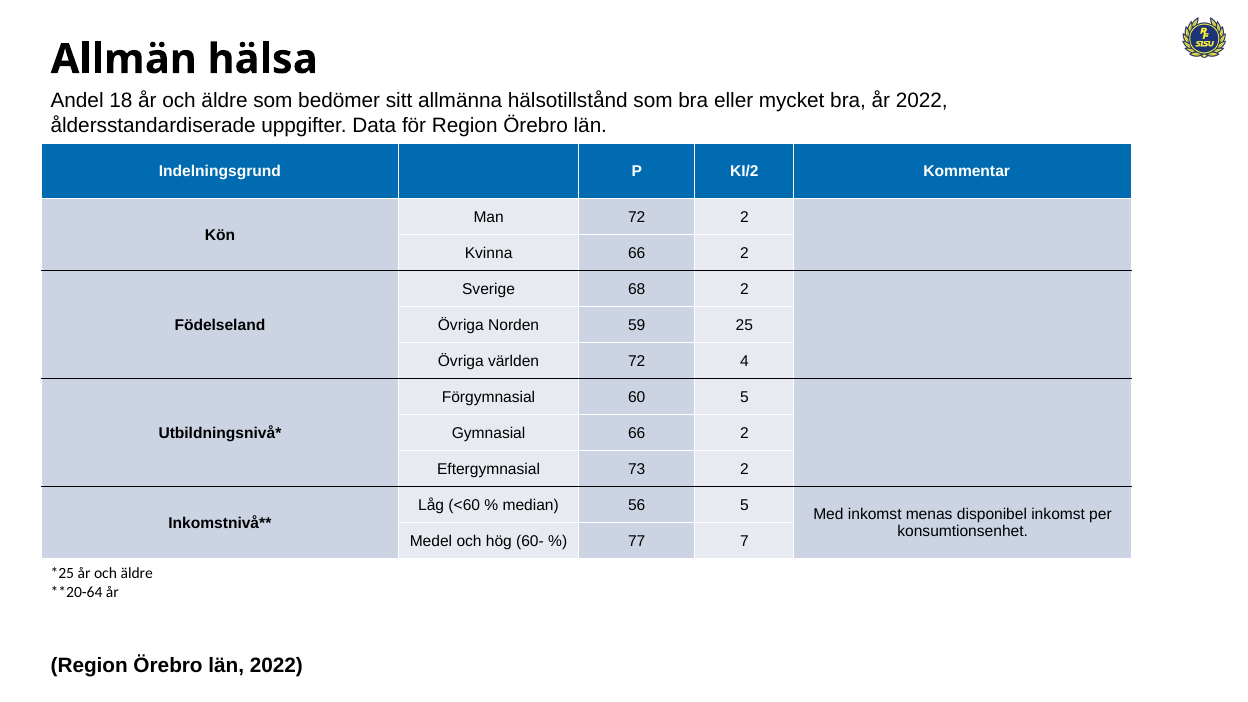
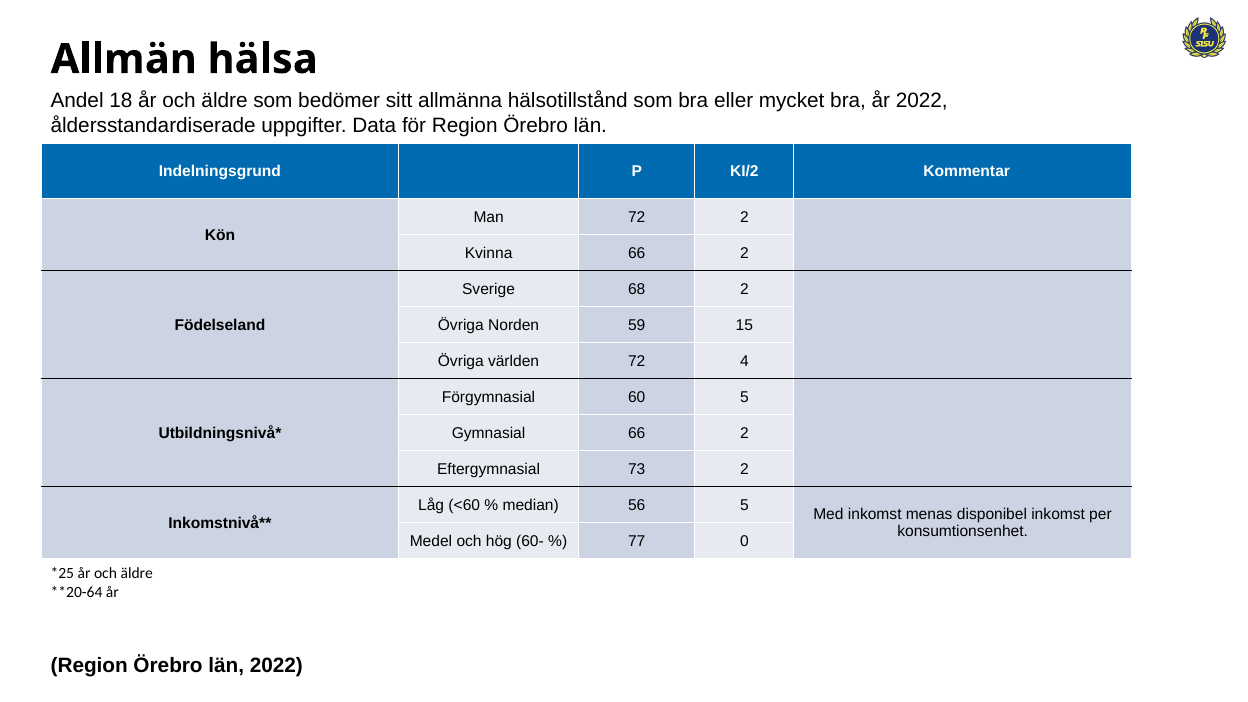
25: 25 -> 15 (744, 325)
7: 7 -> 0 (744, 541)
